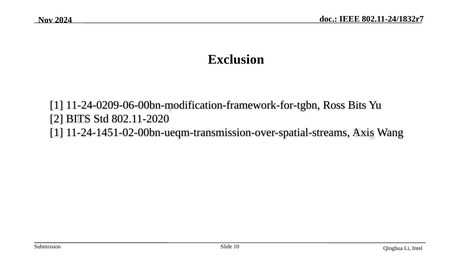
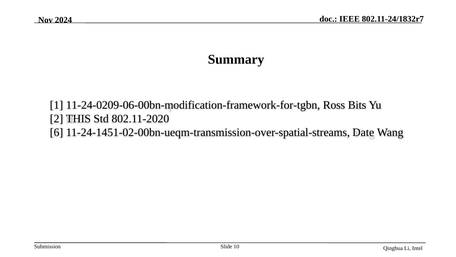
Exclusion: Exclusion -> Summary (236, 59)
2 BITS: BITS -> THIS (78, 118)
1: 1 -> 6 (57, 132)
Axis: Axis -> Date (363, 132)
